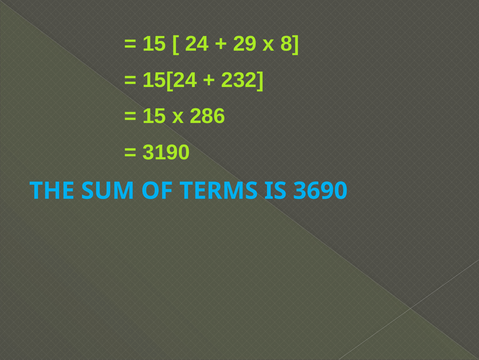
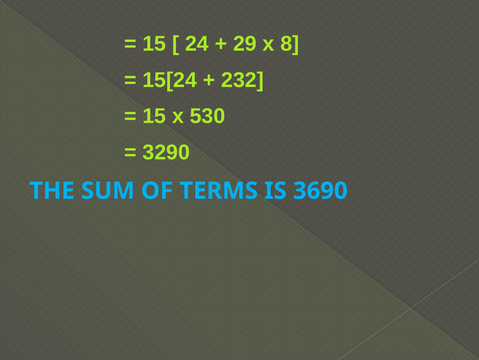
286: 286 -> 530 (208, 116)
3190: 3190 -> 3290 (166, 152)
